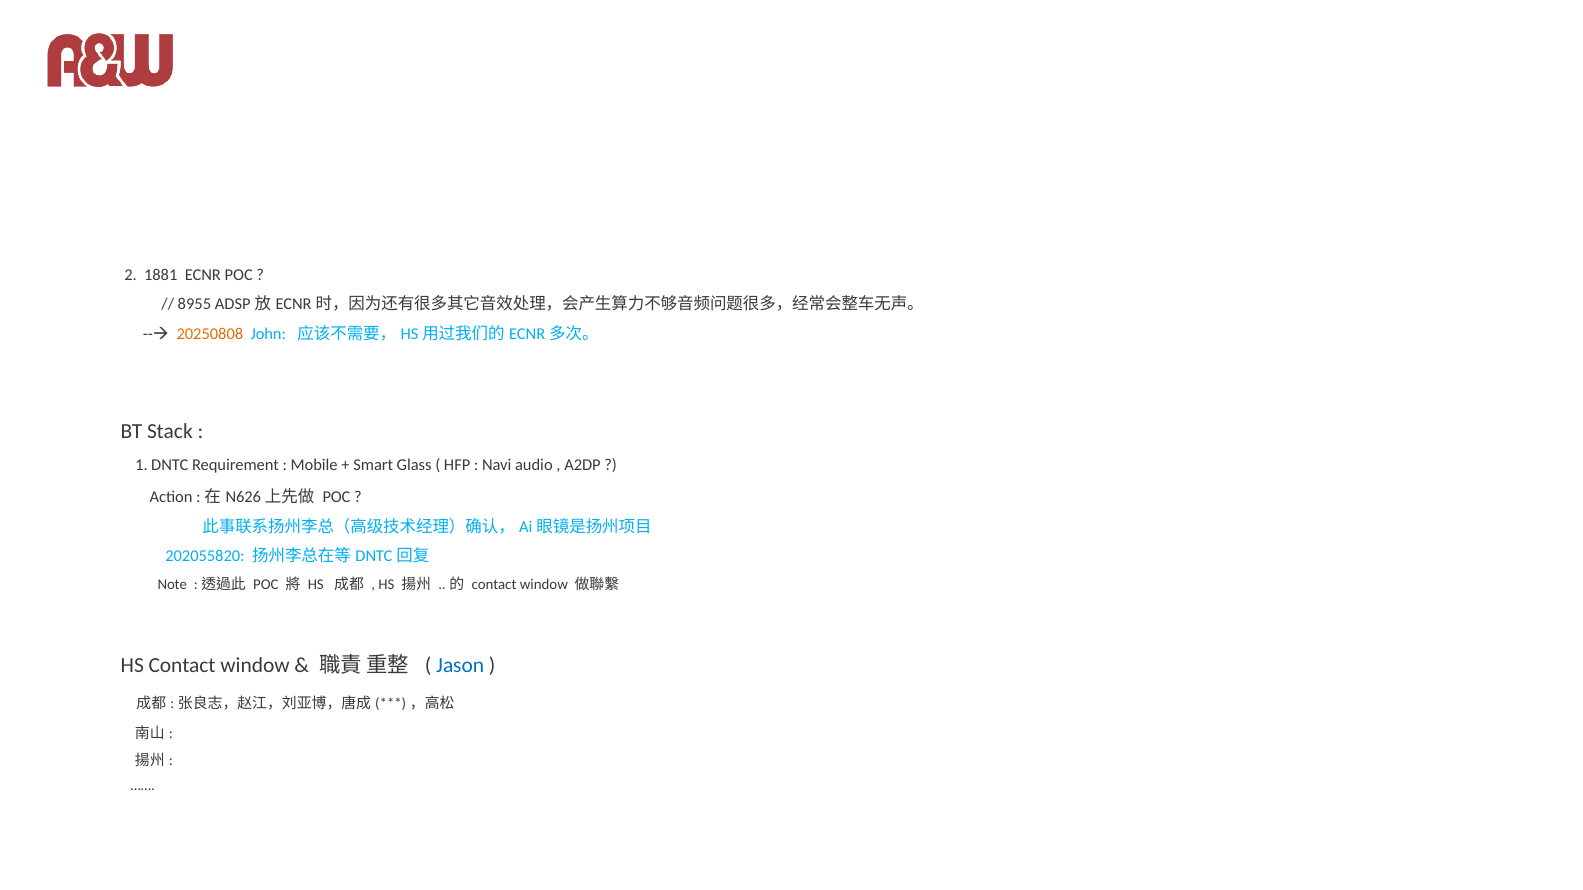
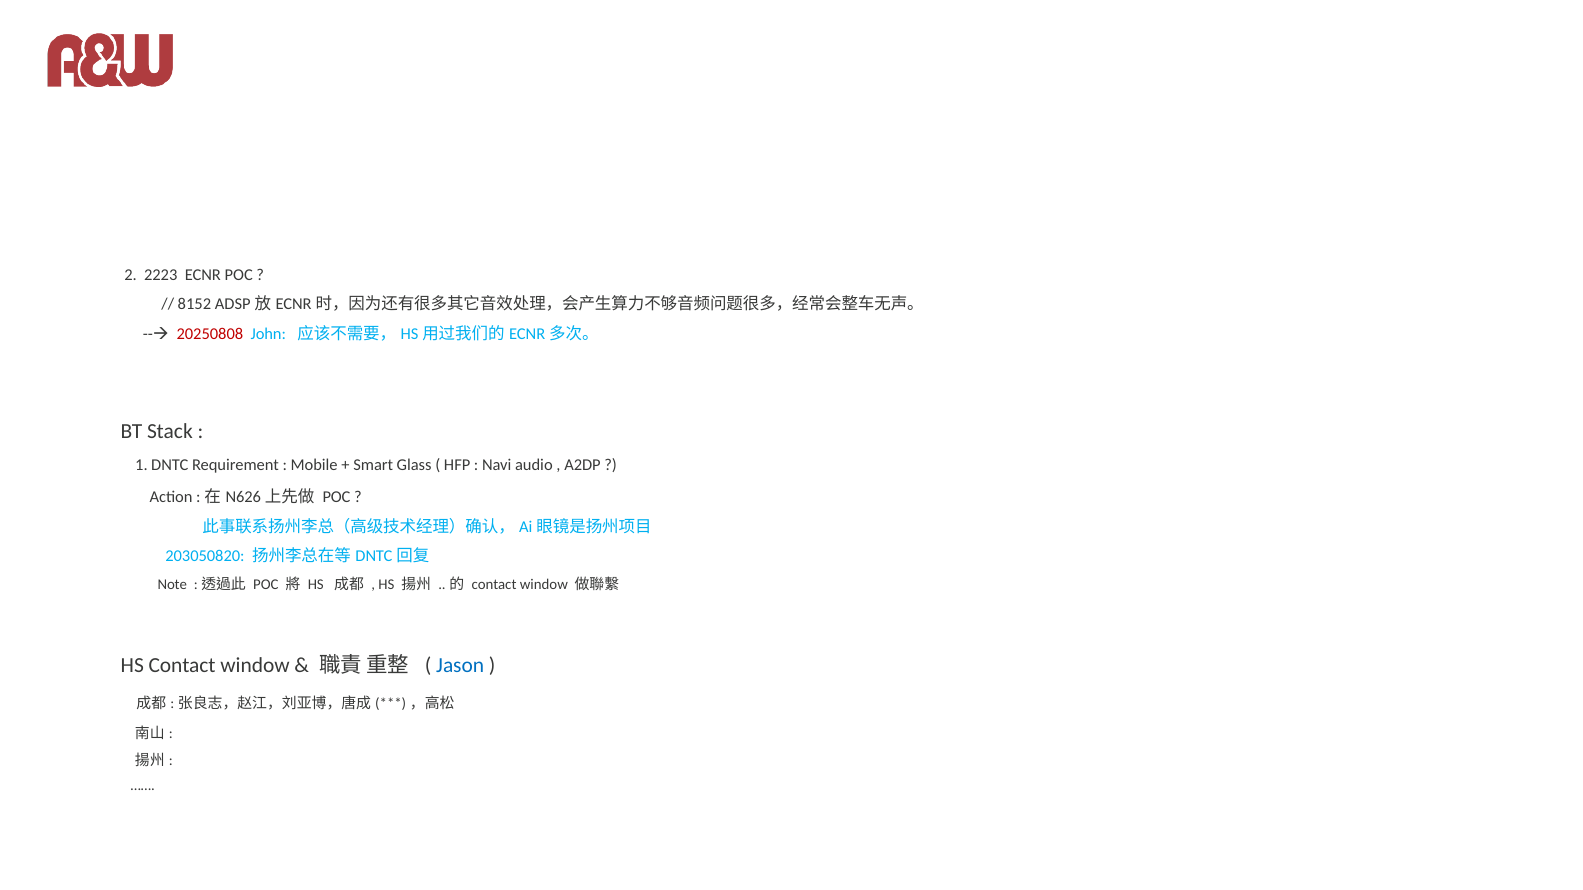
1881: 1881 -> 2223 (161, 276)
8955: 8955 -> 8152 (194, 305)
20250808 colour: orange -> red (210, 334)
202055820: 202055820 -> 203050820 (205, 556)
